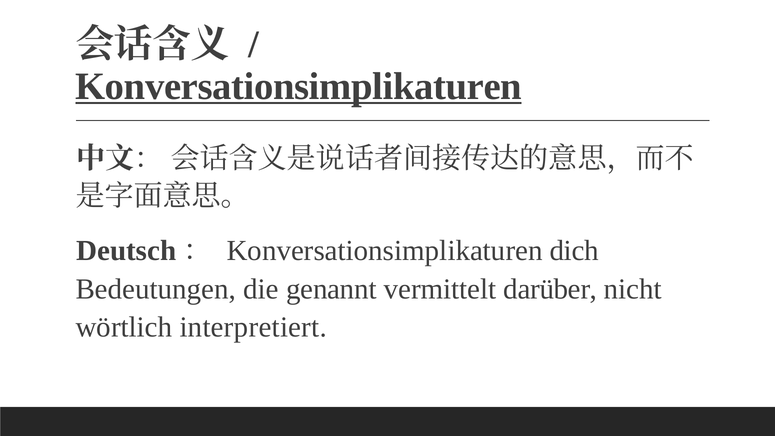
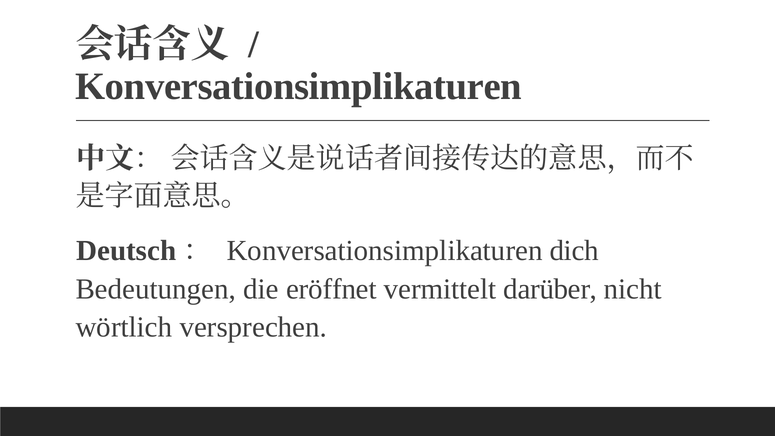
Konversationsimplikaturen underline: present -> none (299, 86)
genannt: genannt -> eröffnet (331, 289)
interpretiert: interpretiert -> versprechen (253, 327)
